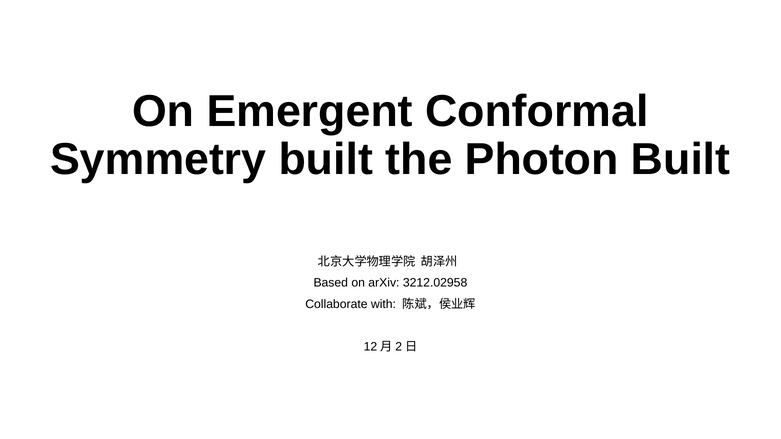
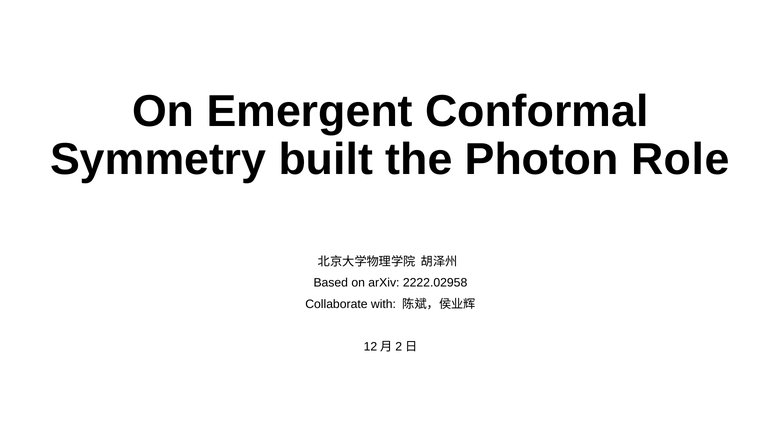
Photon Built: Built -> Role (680, 160)
3212.02958: 3212.02958 -> 2222.02958 (435, 283)
